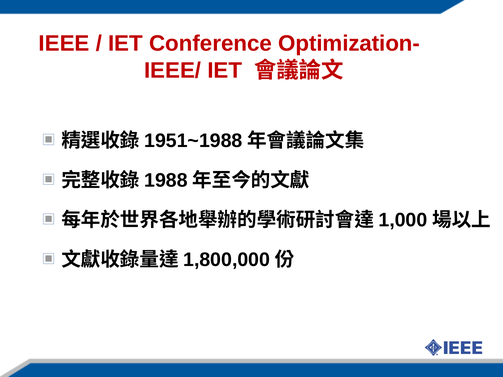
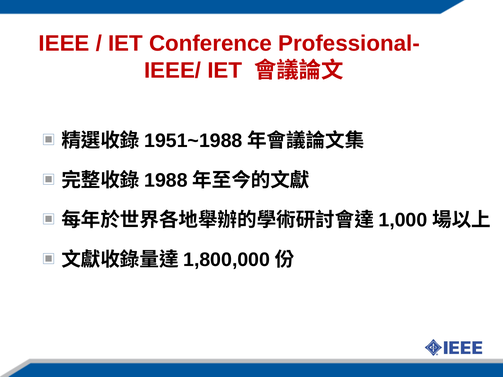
Optimization-: Optimization- -> Professional- (349, 44)
